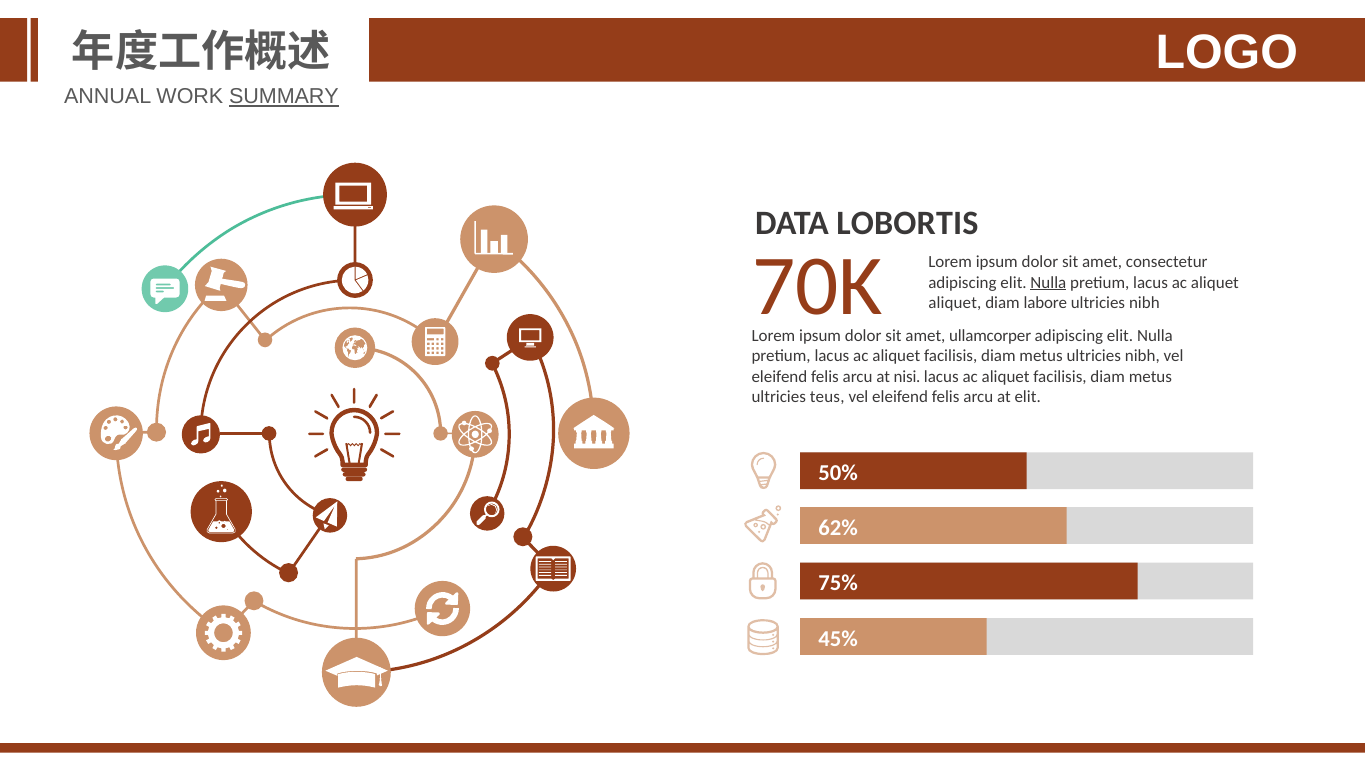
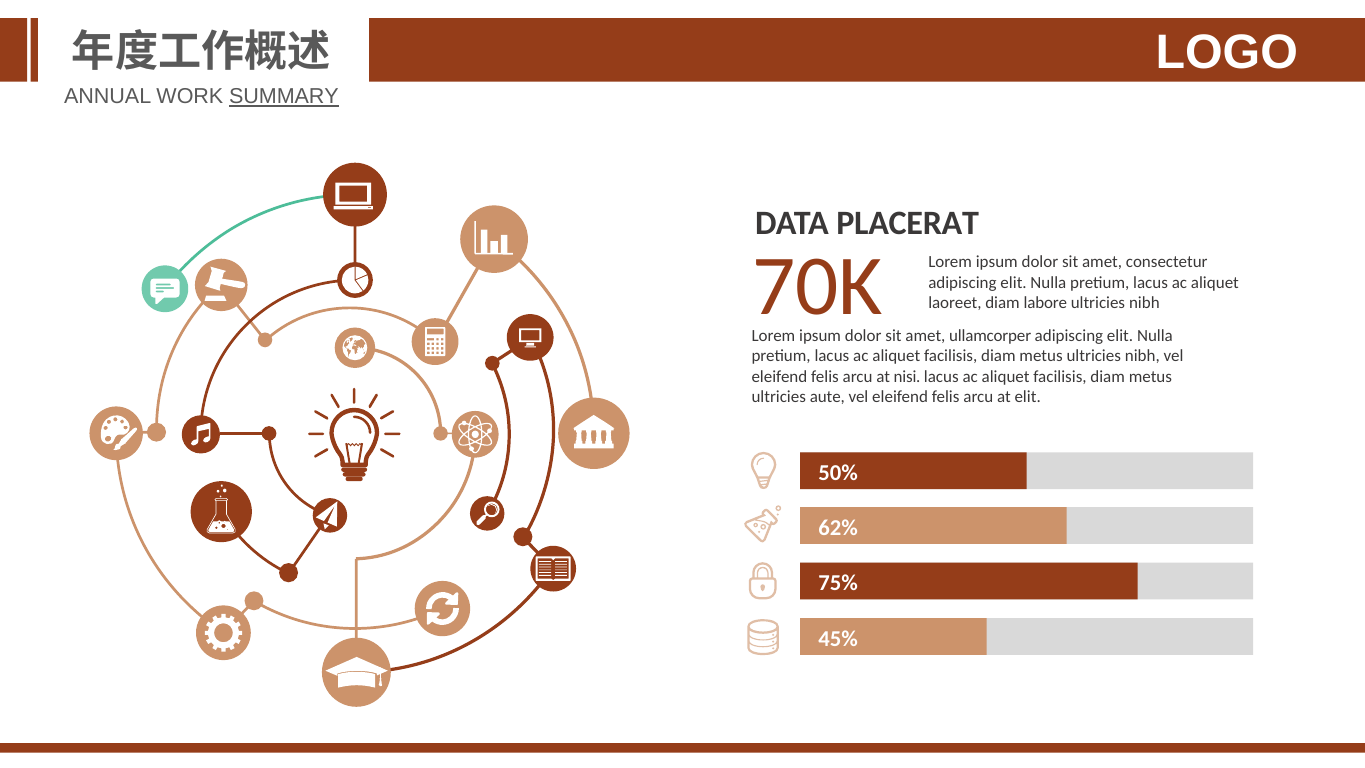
LOBORTIS: LOBORTIS -> PLACERAT (908, 223)
Nulla underline: present -> none (1048, 282)
aliquet: aliquet -> laoreet (955, 303)
teus: teus -> aute (827, 397)
